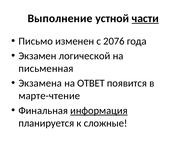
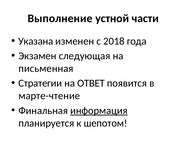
части underline: present -> none (145, 18)
Письмо: Письмо -> Указана (36, 41)
2076: 2076 -> 2018 (114, 41)
логической: логической -> следующая (85, 56)
Экзамена: Экзамена -> Стратегии (40, 83)
сложные: сложные -> шепотом (106, 123)
